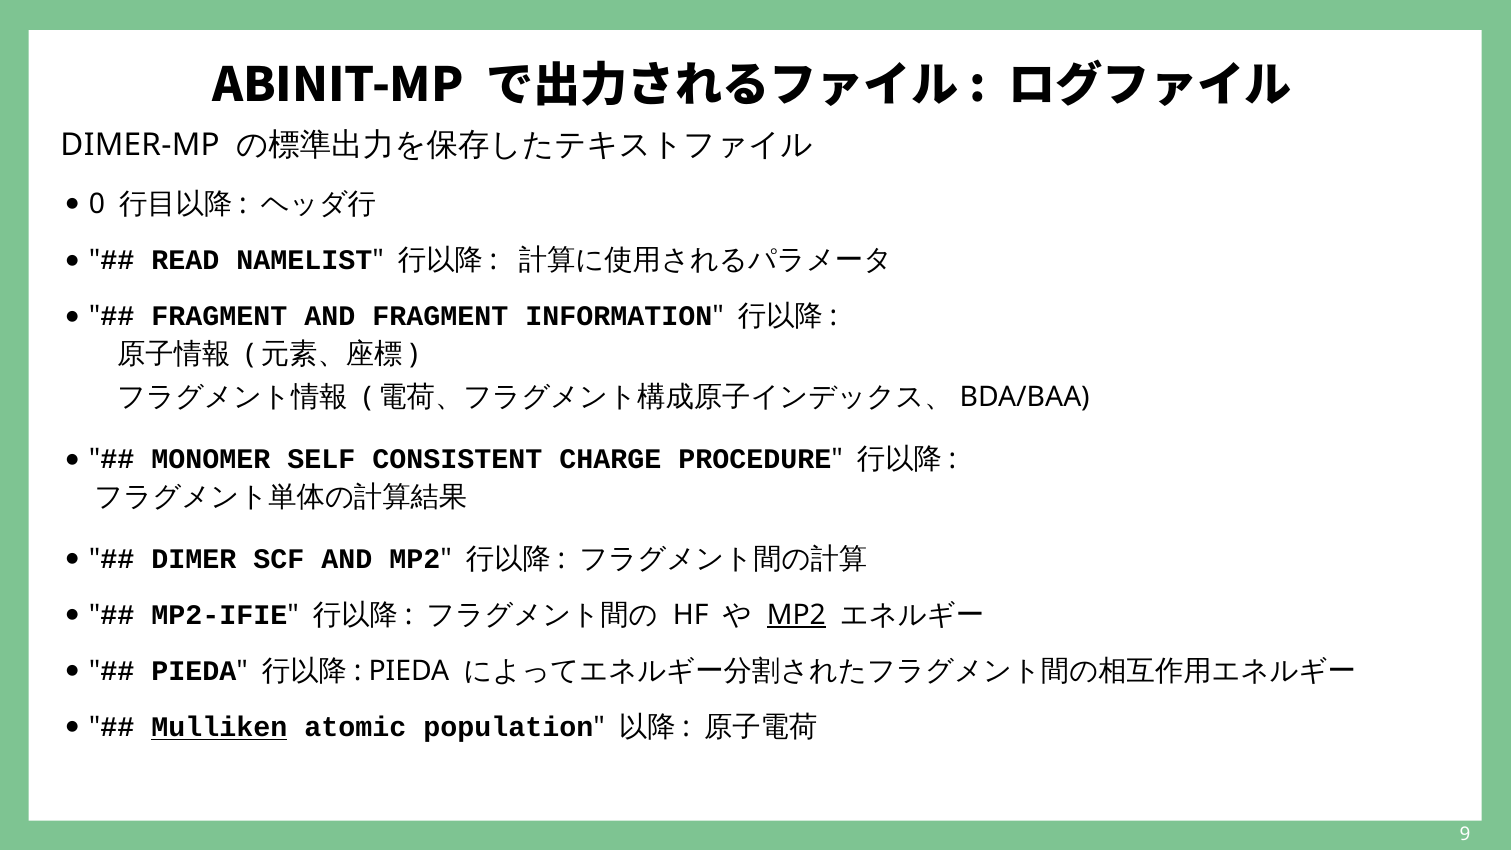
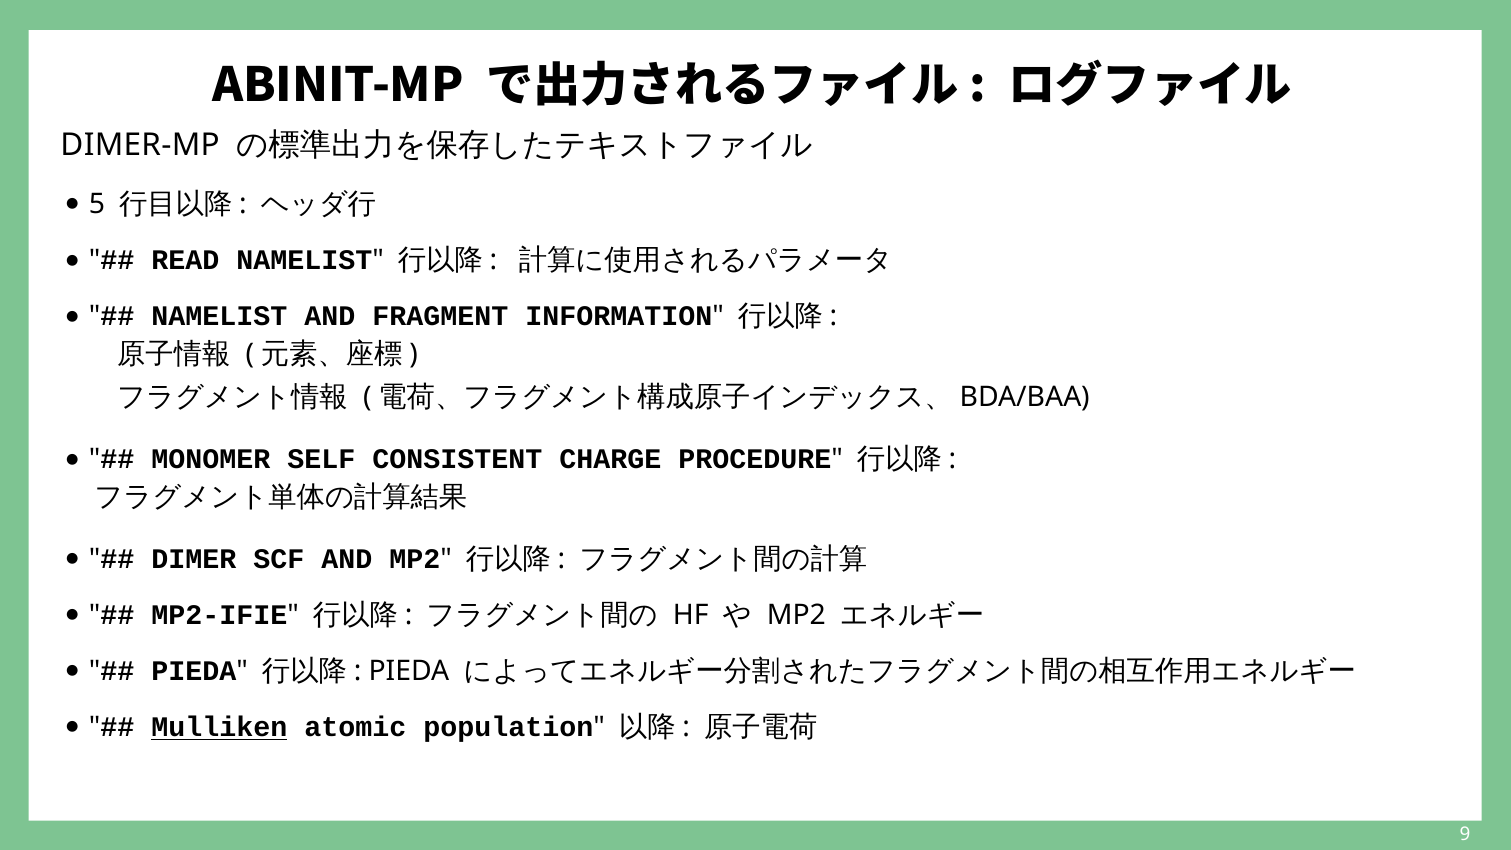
0: 0 -> 5 (97, 204)
FRAGMENT: FRAGMENT -> NAMELIST (219, 317)
MP2 underline: present -> none (796, 615)
